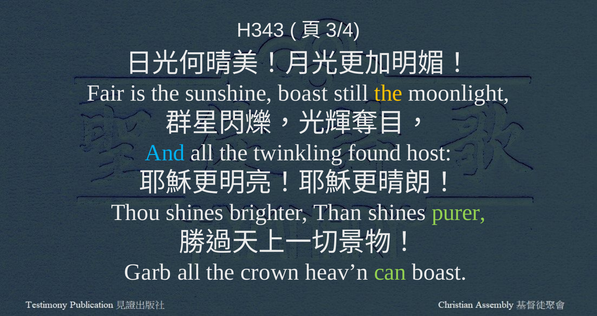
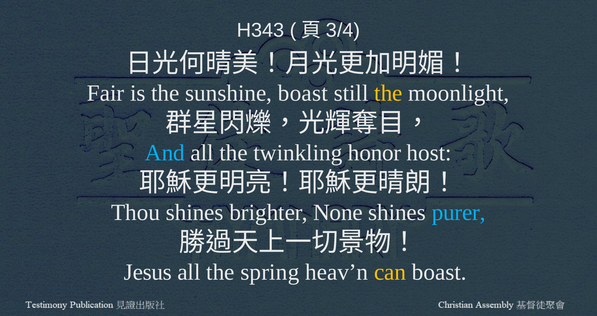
found: found -> honor (375, 153)
Than: Than -> None (338, 213)
purer colour: light green -> light blue (459, 213)
Garb: Garb -> Jesus (148, 272)
crown: crown -> spring (270, 272)
can colour: light green -> yellow (390, 272)
